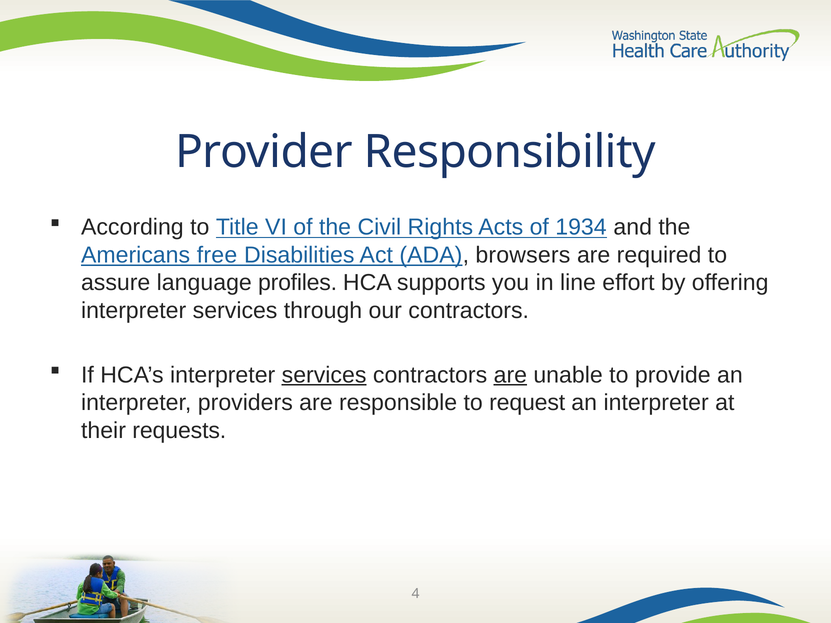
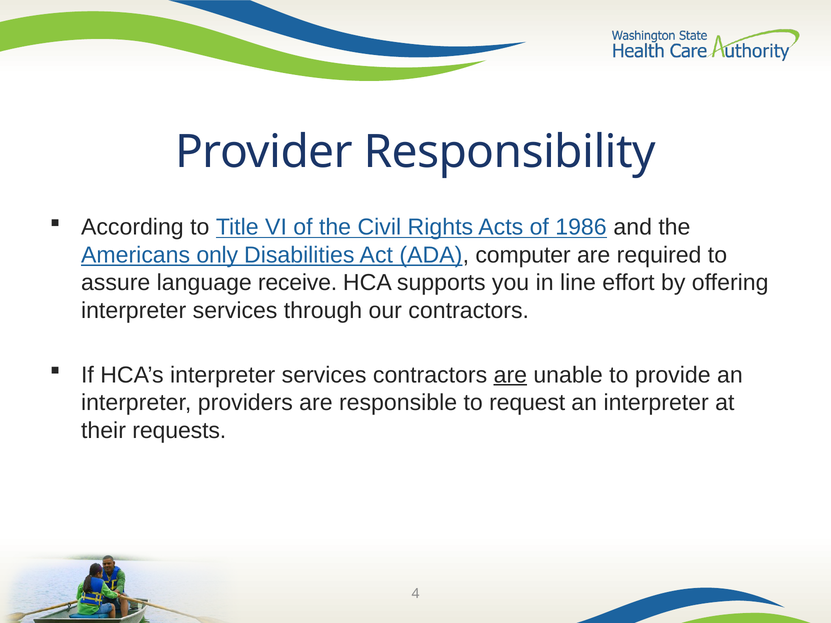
1934: 1934 -> 1986 (581, 227)
free: free -> only (217, 255)
browsers: browsers -> computer (523, 255)
profiles: profiles -> receive (298, 283)
services underline: present -> none (324, 375)
